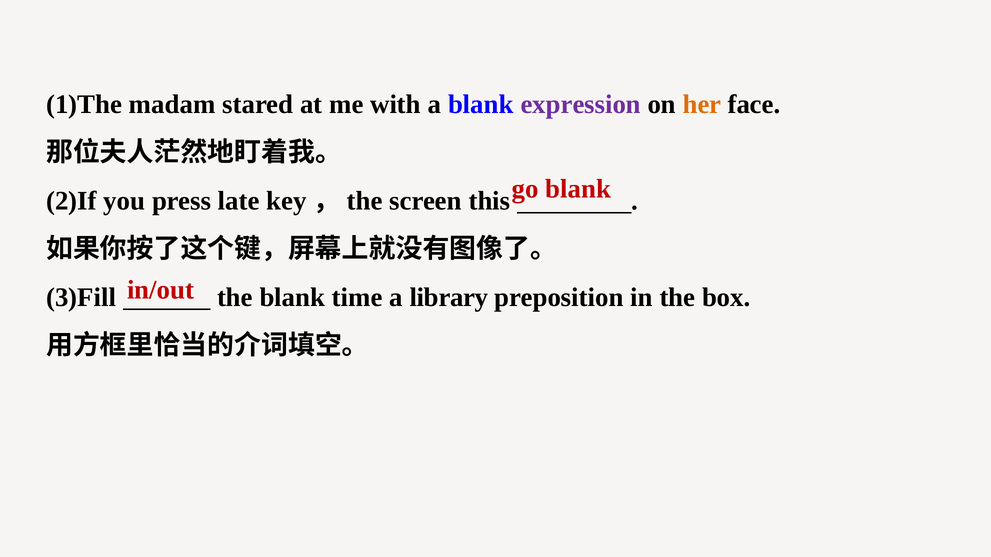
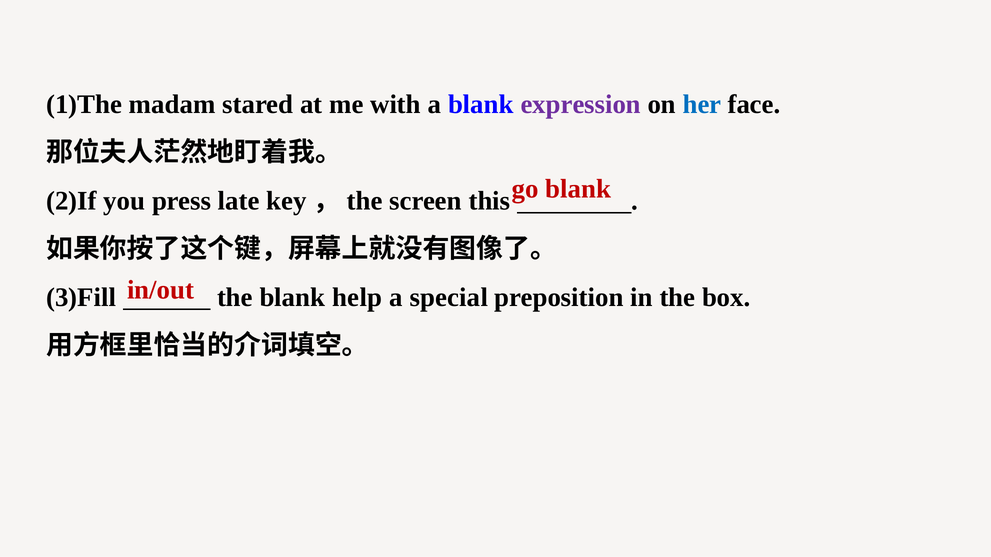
her colour: orange -> blue (702, 104)
time: time -> help (357, 298)
library: library -> special (449, 298)
